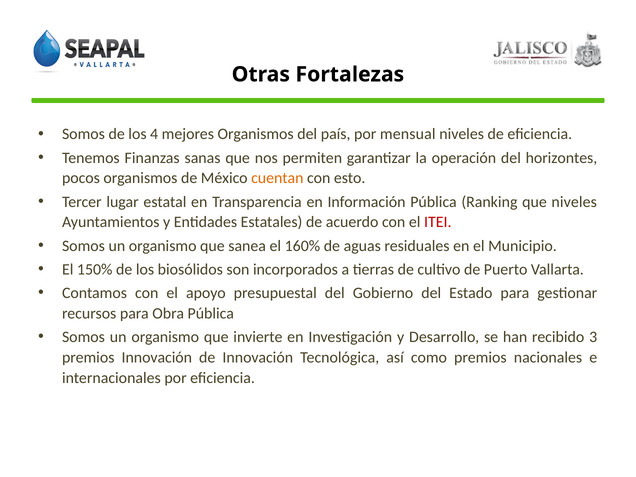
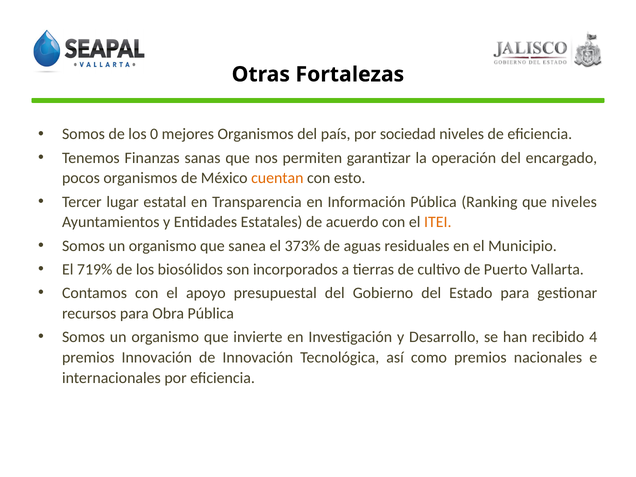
4: 4 -> 0 (154, 134)
mensual: mensual -> sociedad (408, 134)
horizontes: horizontes -> encargado (561, 158)
ITEI colour: red -> orange (438, 222)
160%: 160% -> 373% (302, 246)
150%: 150% -> 719% (95, 269)
3: 3 -> 4 (593, 337)
